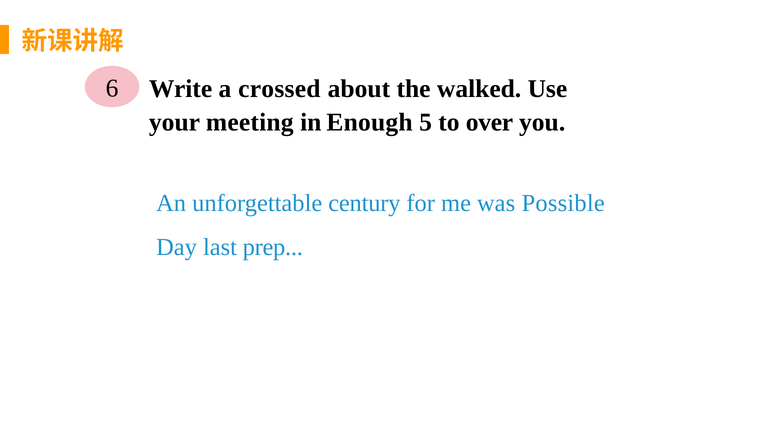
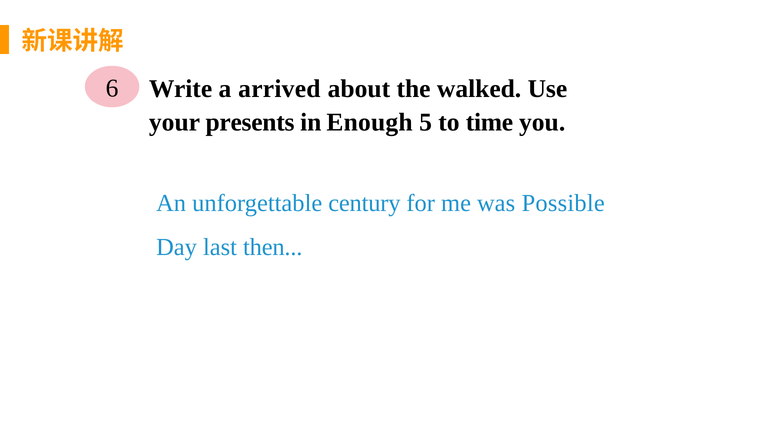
crossed: crossed -> arrived (279, 89)
meeting: meeting -> presents (250, 123)
over: over -> time (489, 123)
prep: prep -> then (273, 247)
